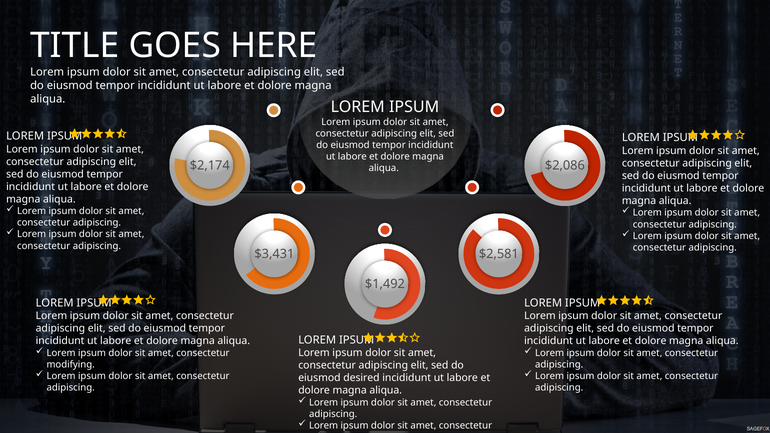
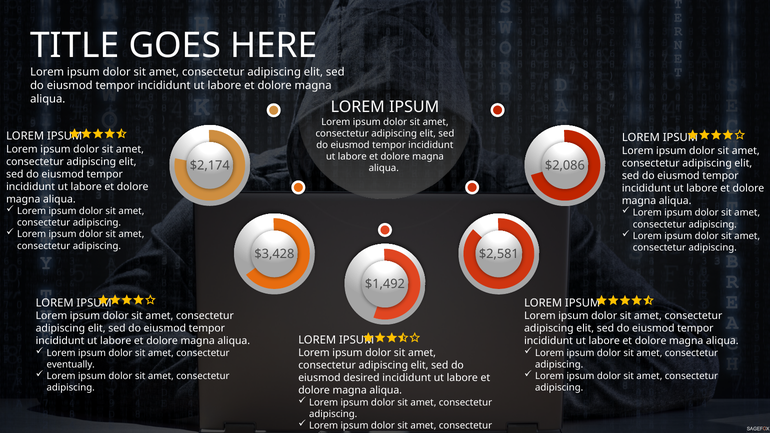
$3,431: $3,431 -> $3,428 (274, 254)
modifying: modifying -> eventually (71, 365)
